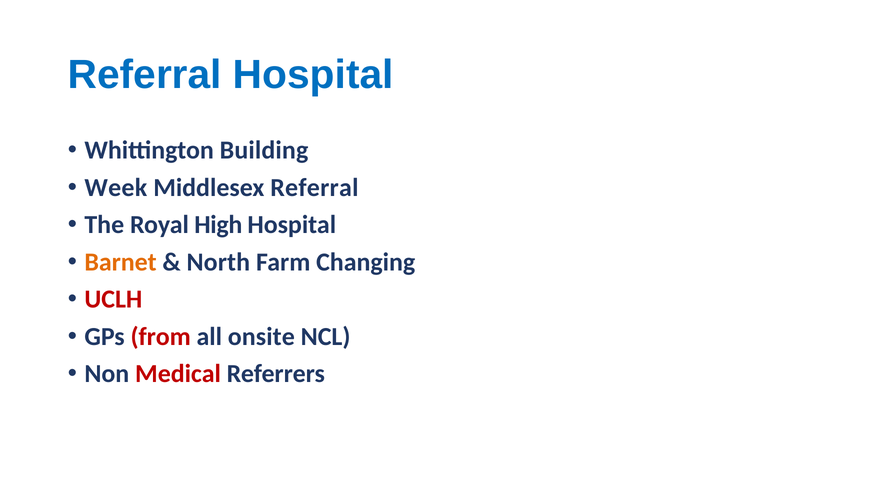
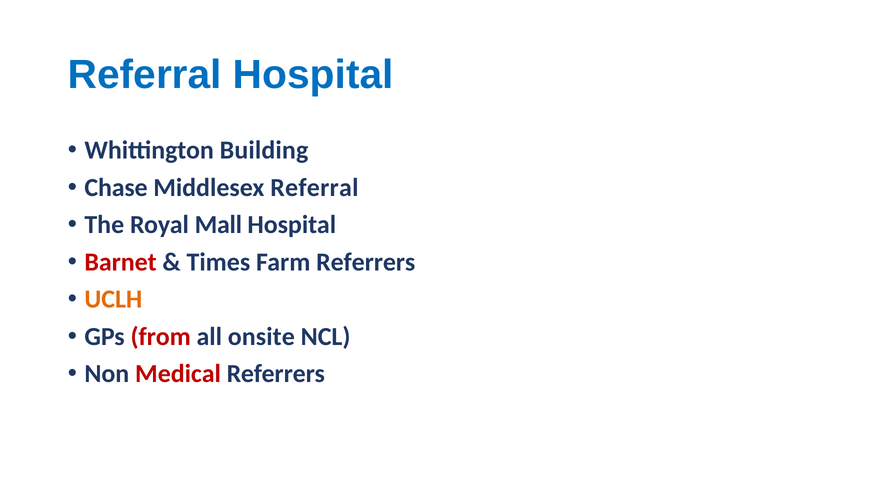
Week: Week -> Chase (116, 188)
High: High -> Mall (218, 225)
Barnet colour: orange -> red (121, 262)
North: North -> Times (218, 262)
Farm Changing: Changing -> Referrers (366, 262)
UCLH colour: red -> orange (113, 299)
